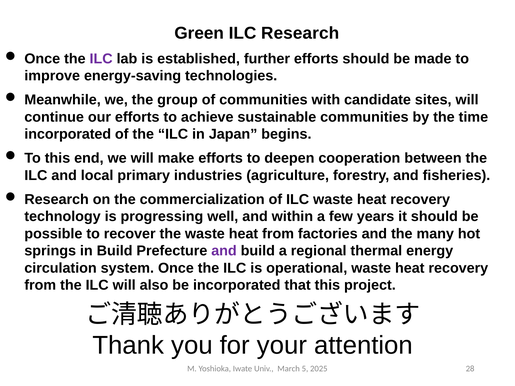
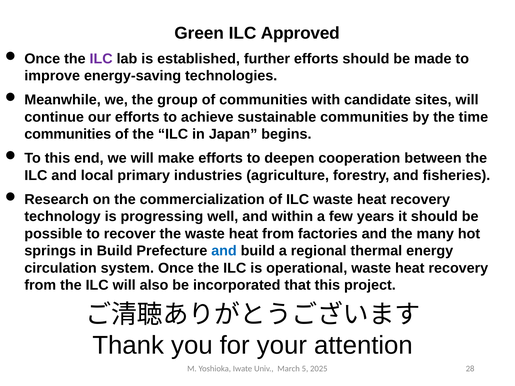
ILC Research: Research -> Approved (300, 33)
incorporated: incorporated -> communities (68, 134)
and colour: purple -> blue (224, 251)
